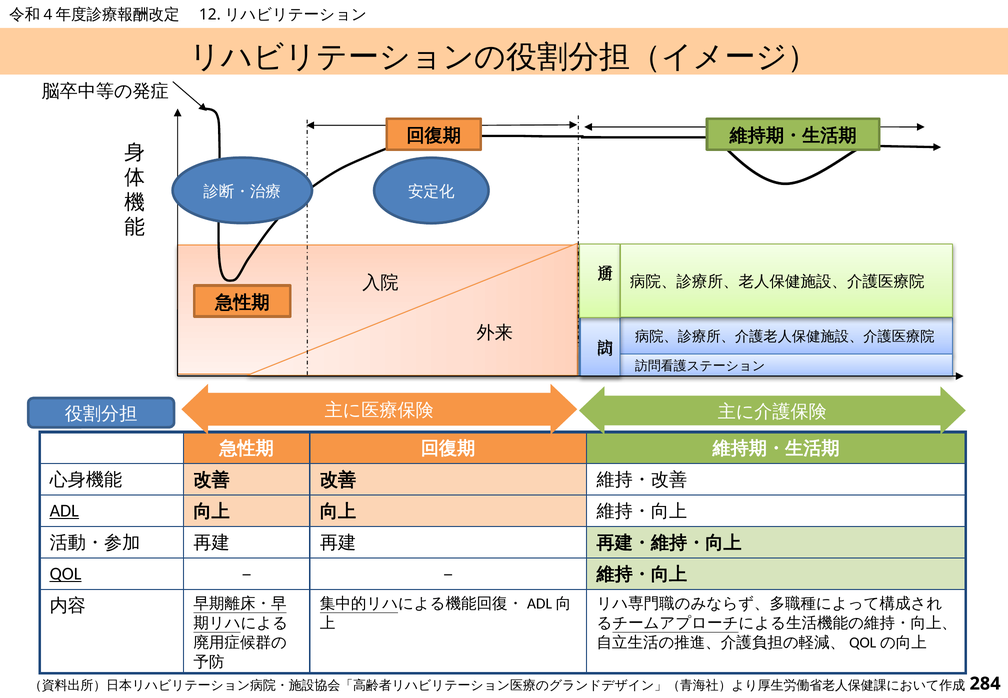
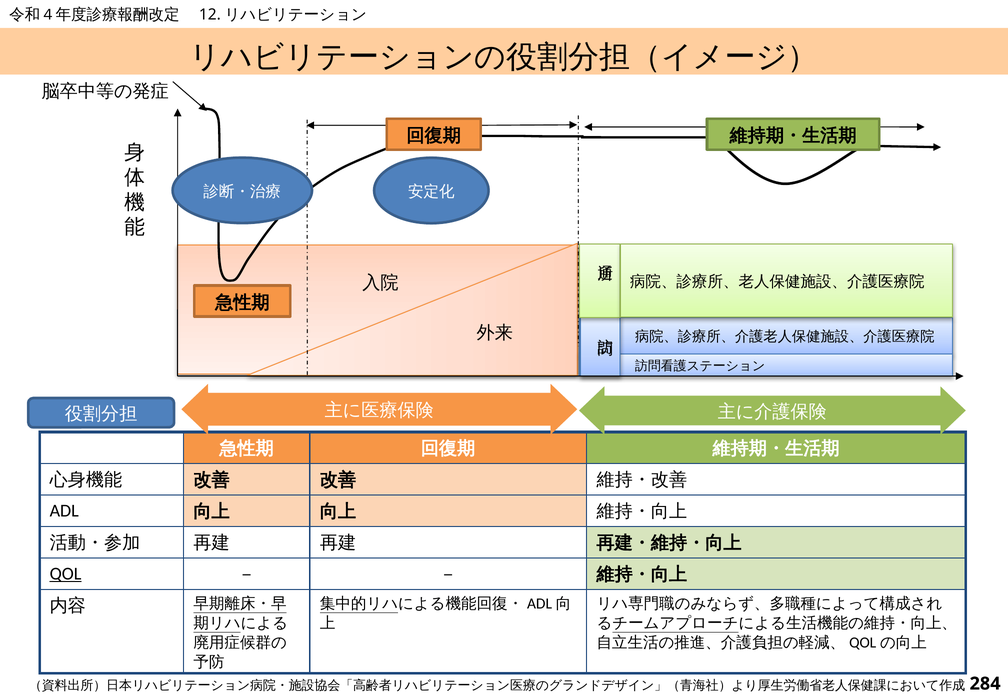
ADL underline: present -> none (64, 511)
